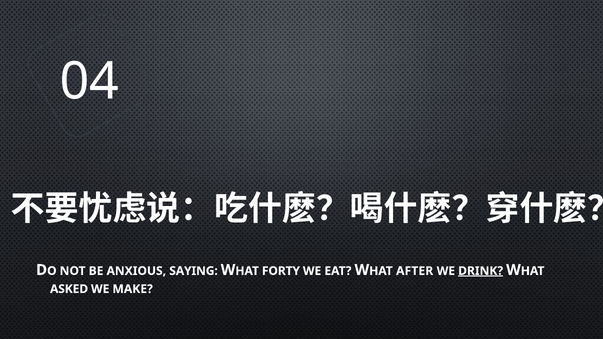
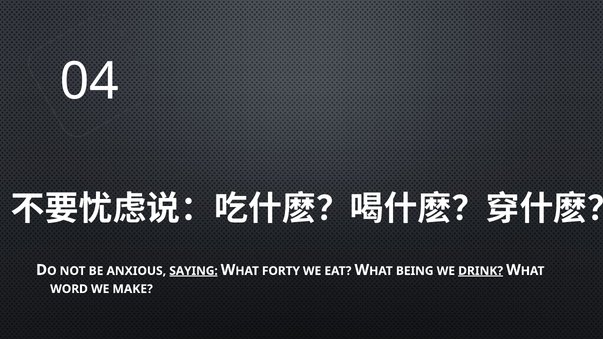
SAYING underline: none -> present (194, 271)
AFTER: AFTER -> BEING (415, 271)
ASKED: ASKED -> WORD (69, 289)
